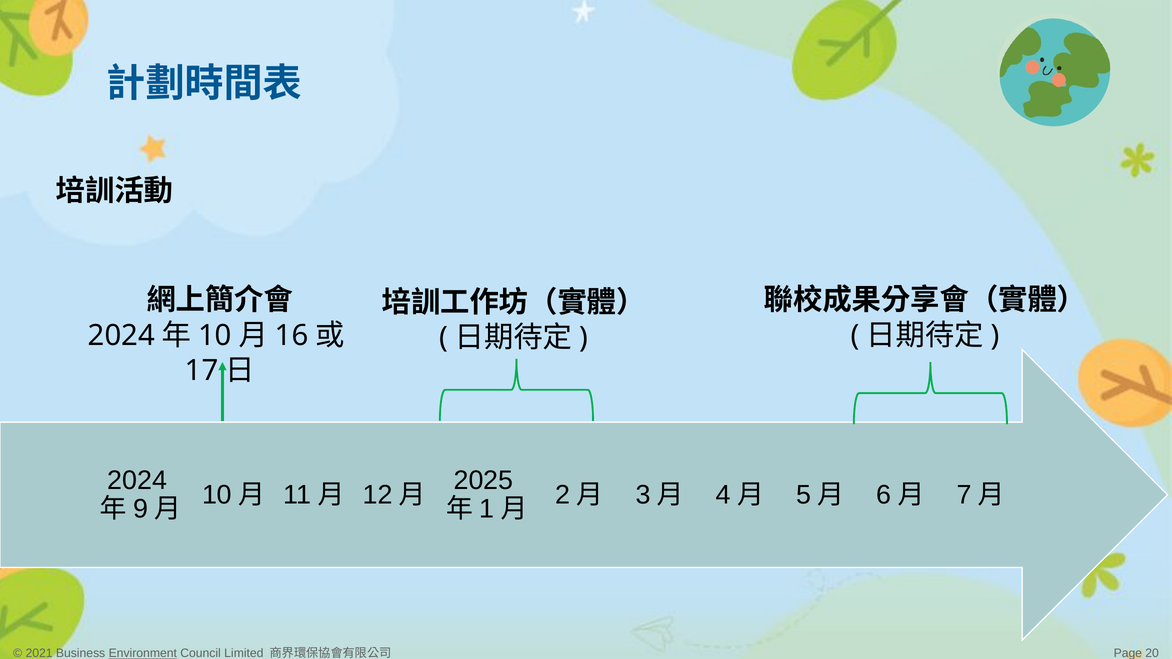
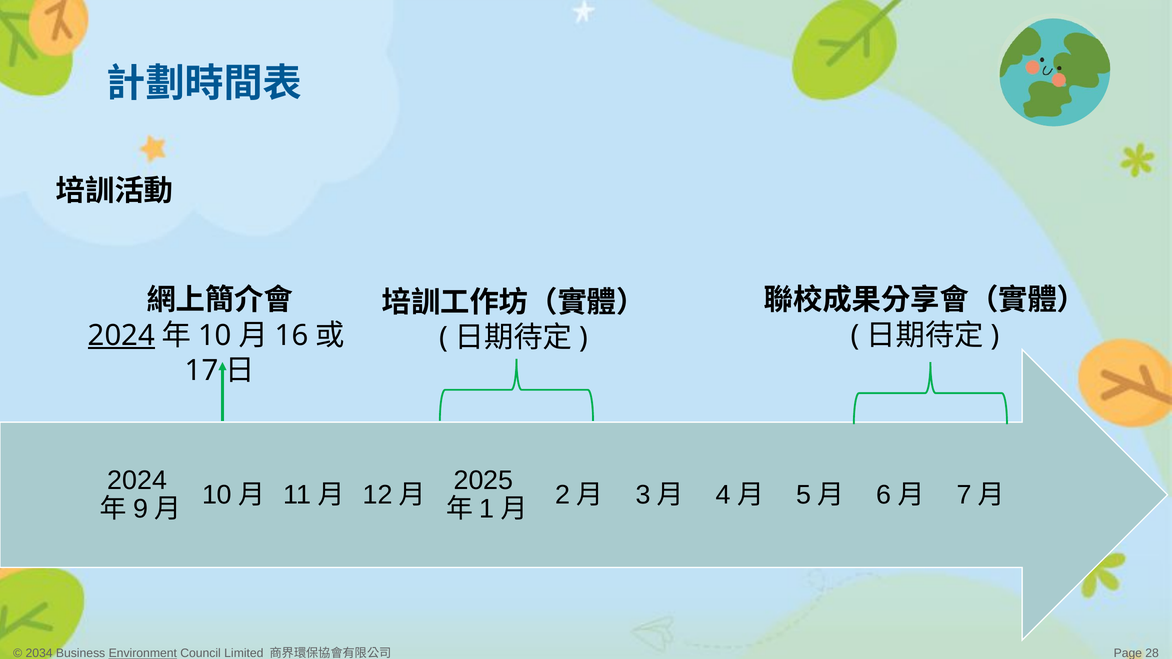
2024 underline: none -> present (121, 336)
2021: 2021 -> 2034 (39, 654)
20: 20 -> 28 (1152, 654)
